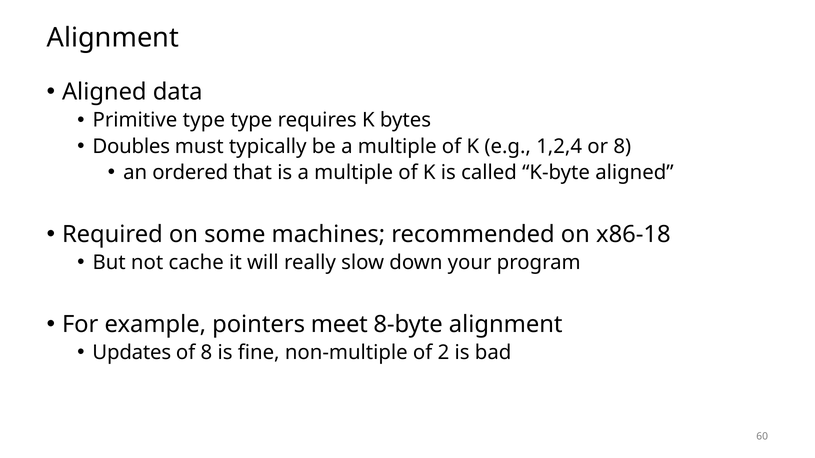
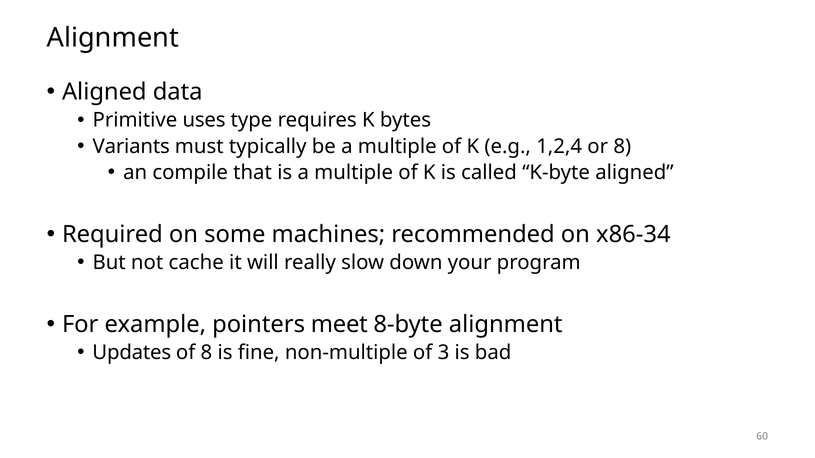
Primitive type: type -> uses (204, 120)
Doubles: Doubles -> Variants (131, 146)
ordered: ordered -> compile (190, 173)
x86-18: x86-18 -> x86-34 (633, 235)
2: 2 -> 3 (443, 353)
